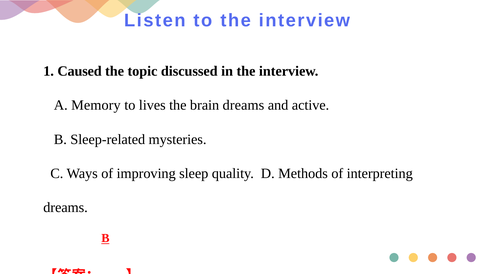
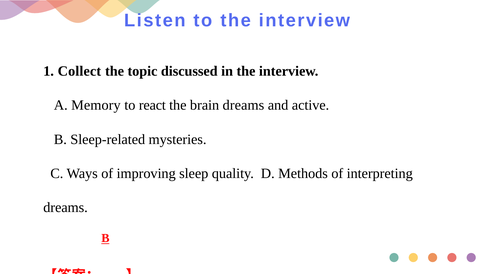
Caused: Caused -> Collect (79, 71)
lives: lives -> react (152, 105)
